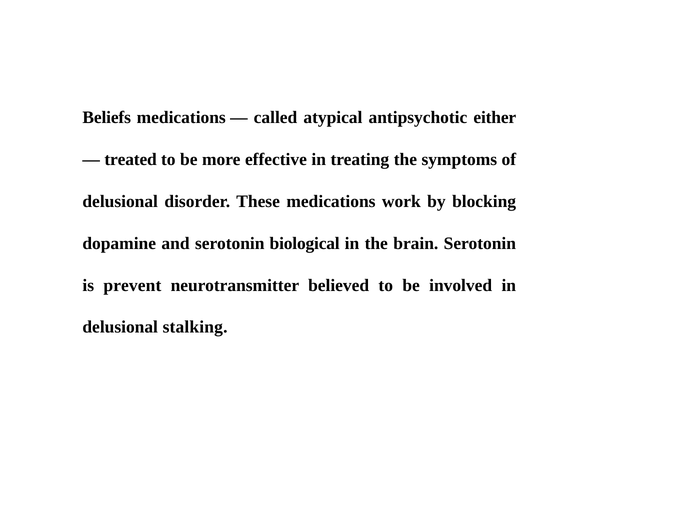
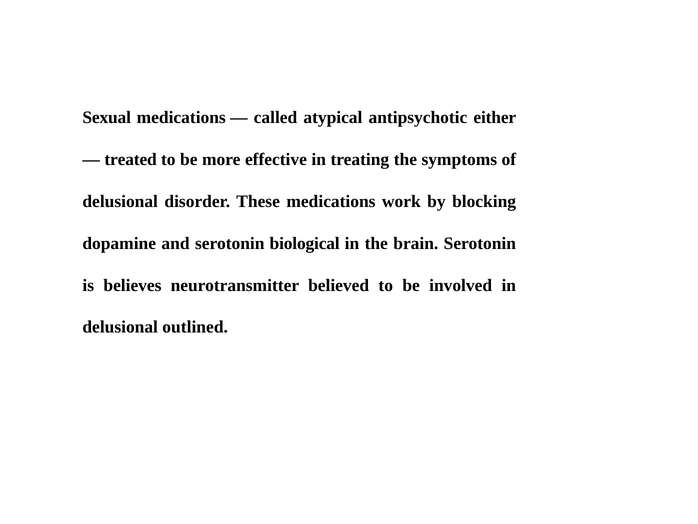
Beliefs: Beliefs -> Sexual (107, 117)
prevent: prevent -> believes (132, 285)
stalking: stalking -> outlined (195, 327)
